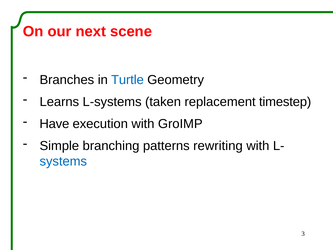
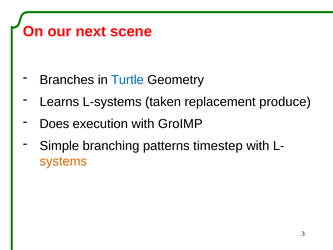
timestep: timestep -> produce (285, 102)
Have: Have -> Does (54, 124)
rewriting: rewriting -> timestep (218, 146)
systems colour: blue -> orange (63, 161)
